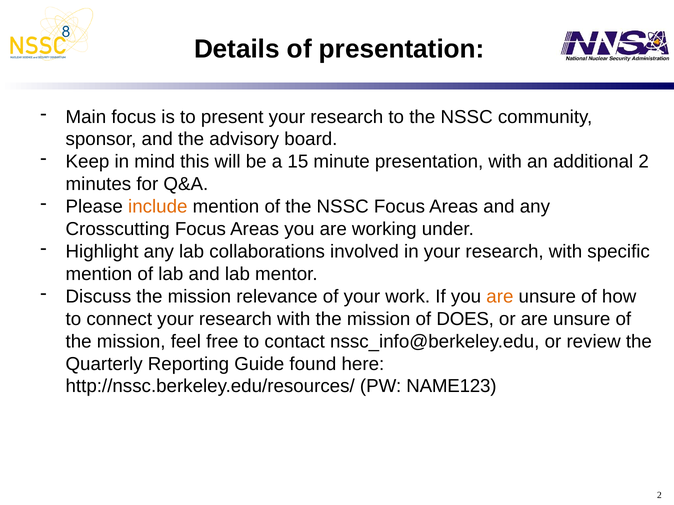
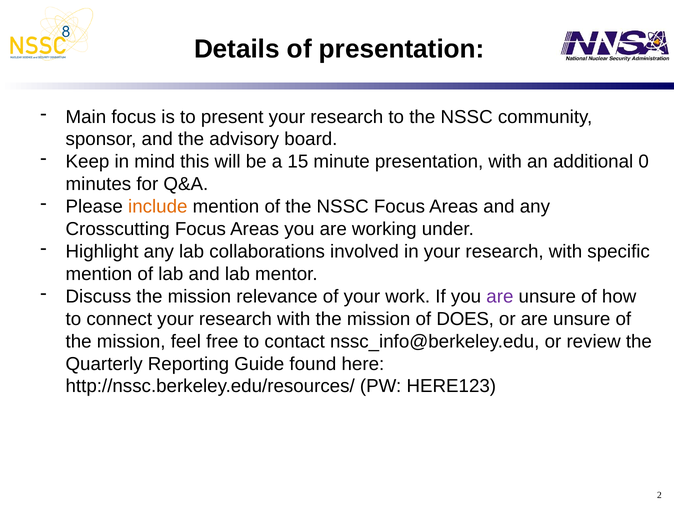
additional 2: 2 -> 0 (644, 162)
are colour: orange -> purple (500, 297)
NAME123: NAME123 -> HERE123 (451, 387)
